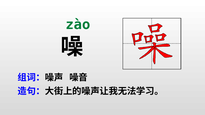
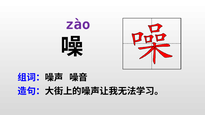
zào colour: green -> purple (78, 25)
